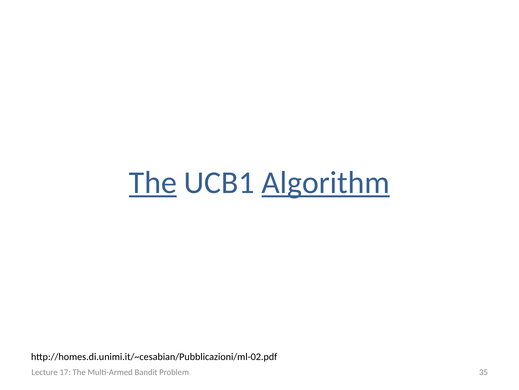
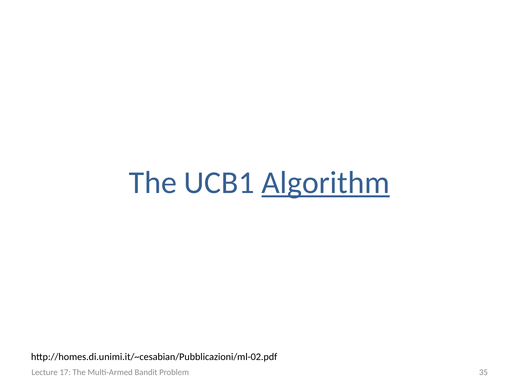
The underline: present -> none (153, 182)
